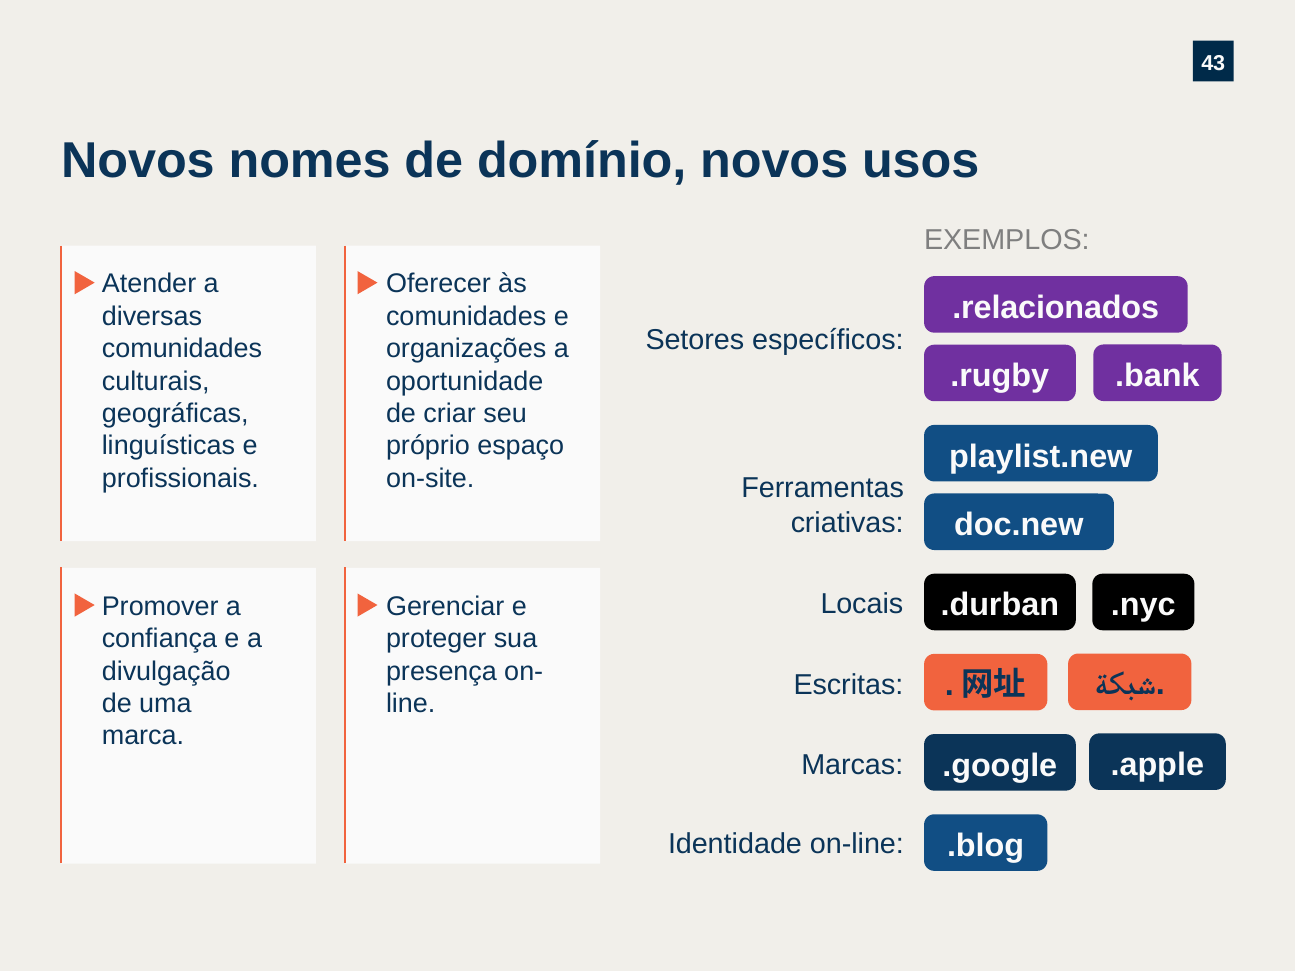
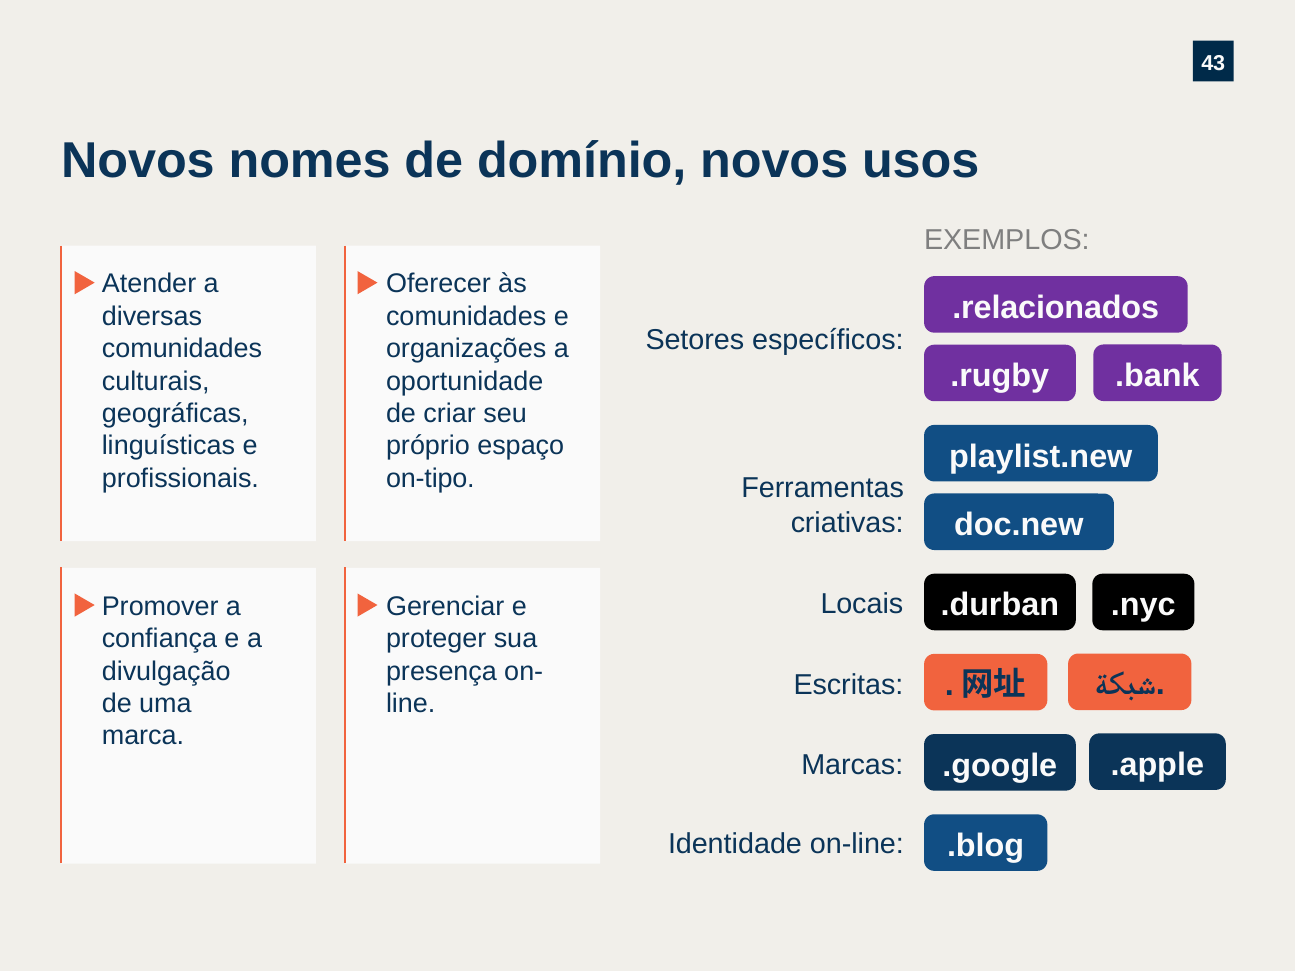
on-site: on-site -> on-tipo (430, 478)
